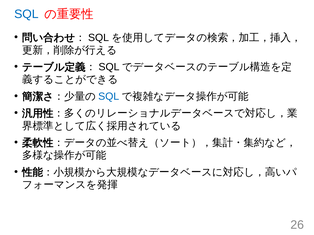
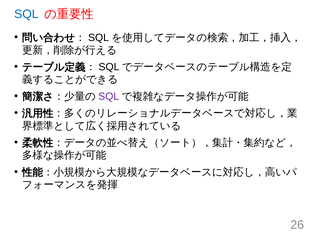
SQL colour: blue -> purple (109, 97)
